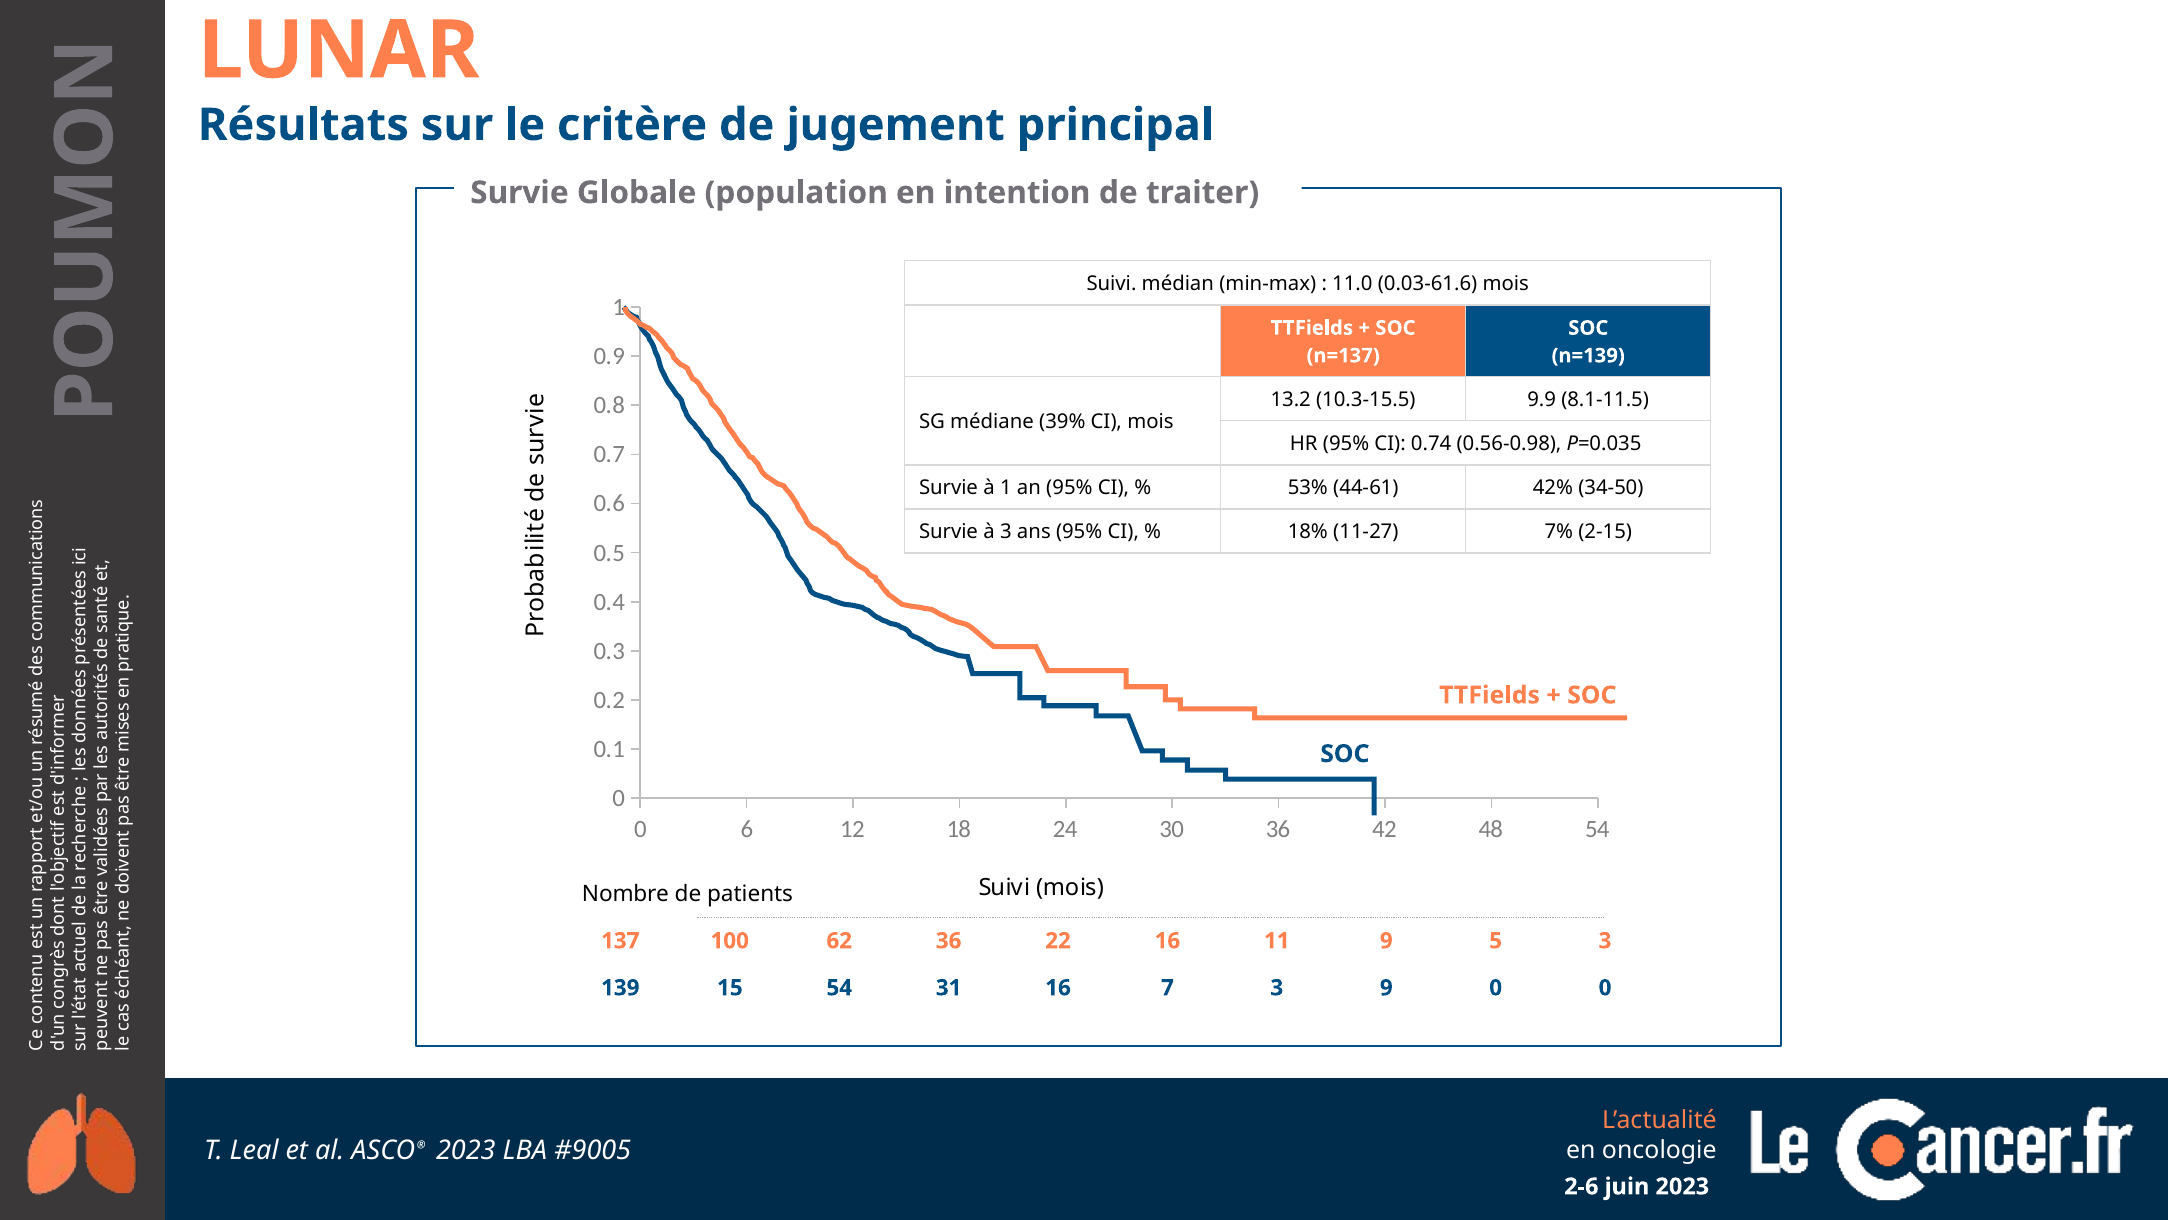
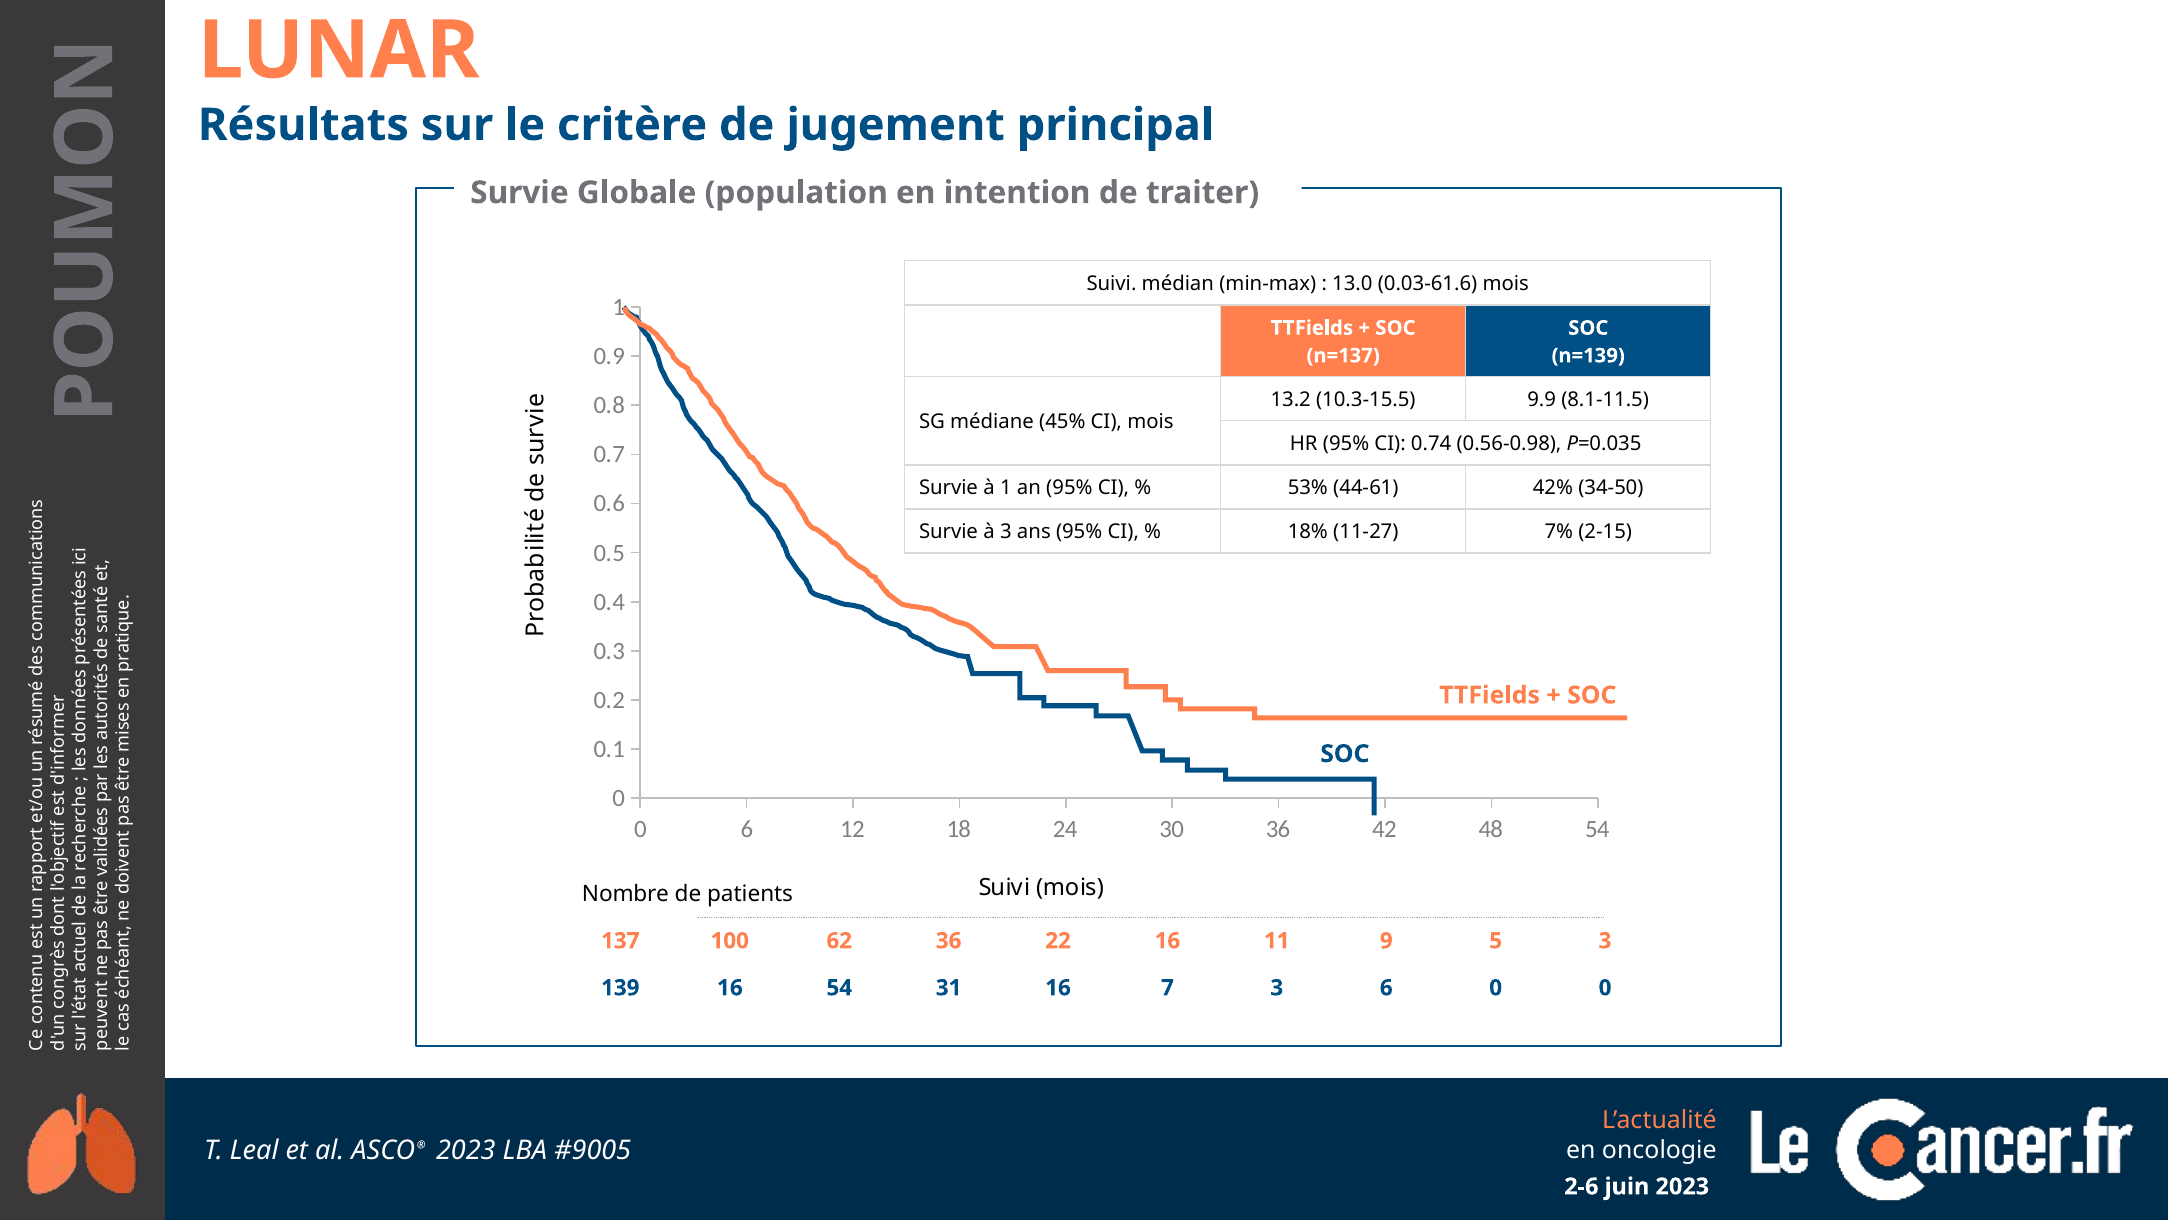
11.0: 11.0 -> 13.0 (1352, 284)
39%: 39% -> 45% (1062, 422)
139 15: 15 -> 16 (730, 987)
3 9: 9 -> 6 (1386, 987)
